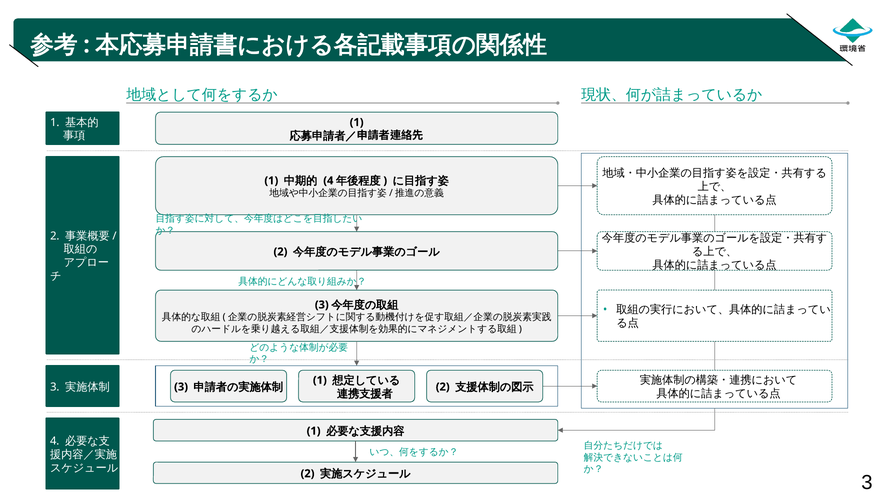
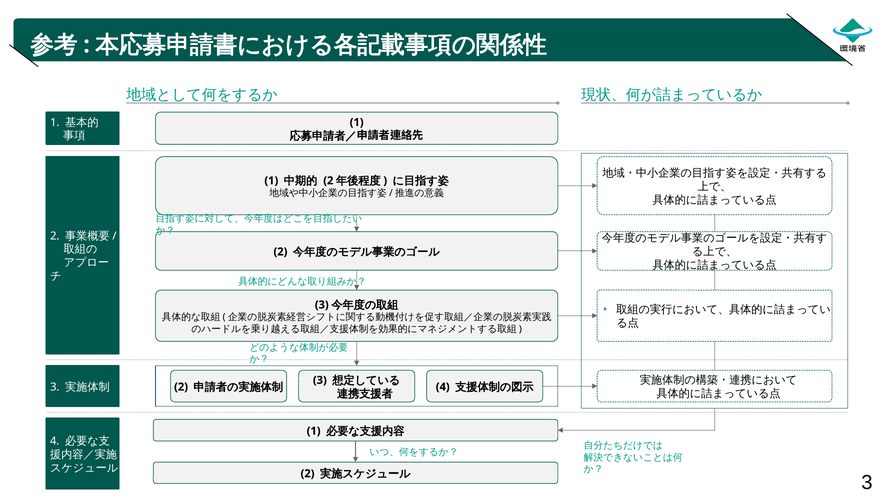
4: 4 -> 2 (328, 181)
3: 3 -> 2 (181, 387)
1: 1 -> 3 (320, 380)
2: 2 -> 4 (443, 387)
